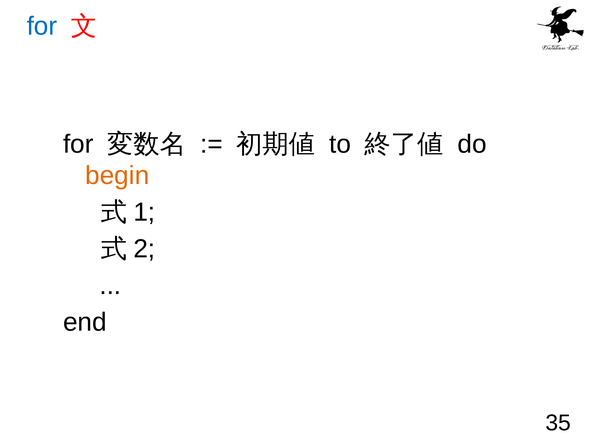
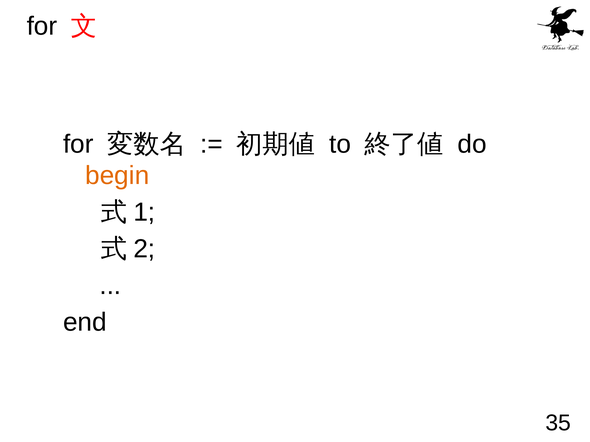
for colour: blue -> black (42, 26)
